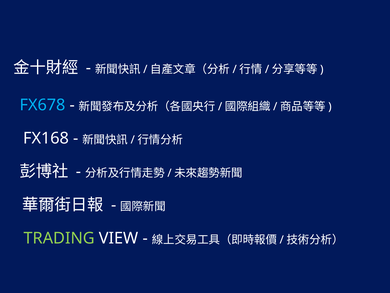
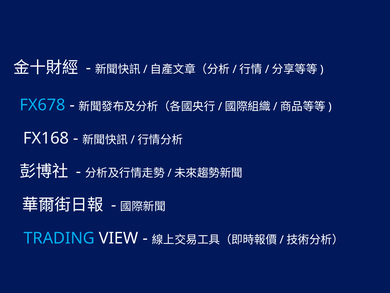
TRADING colour: light green -> light blue (59, 238)
